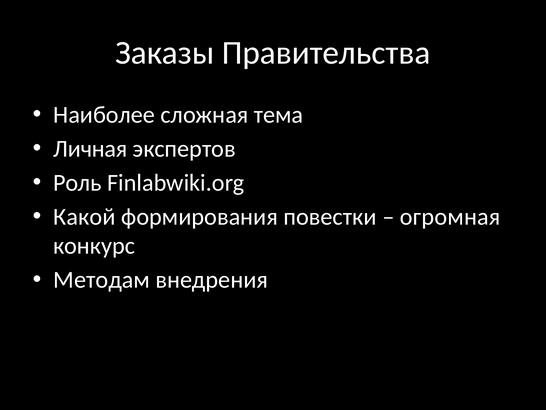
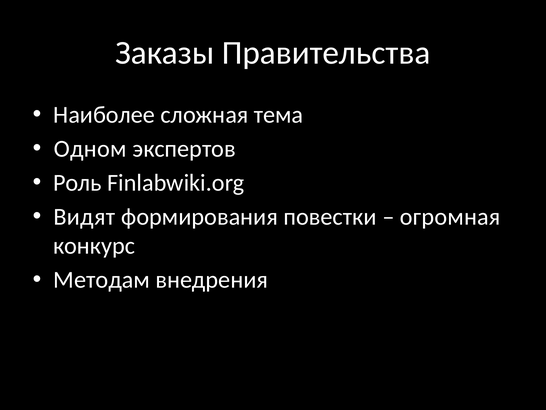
Личная: Личная -> Одном (90, 149)
Какой: Какой -> Видят (84, 216)
